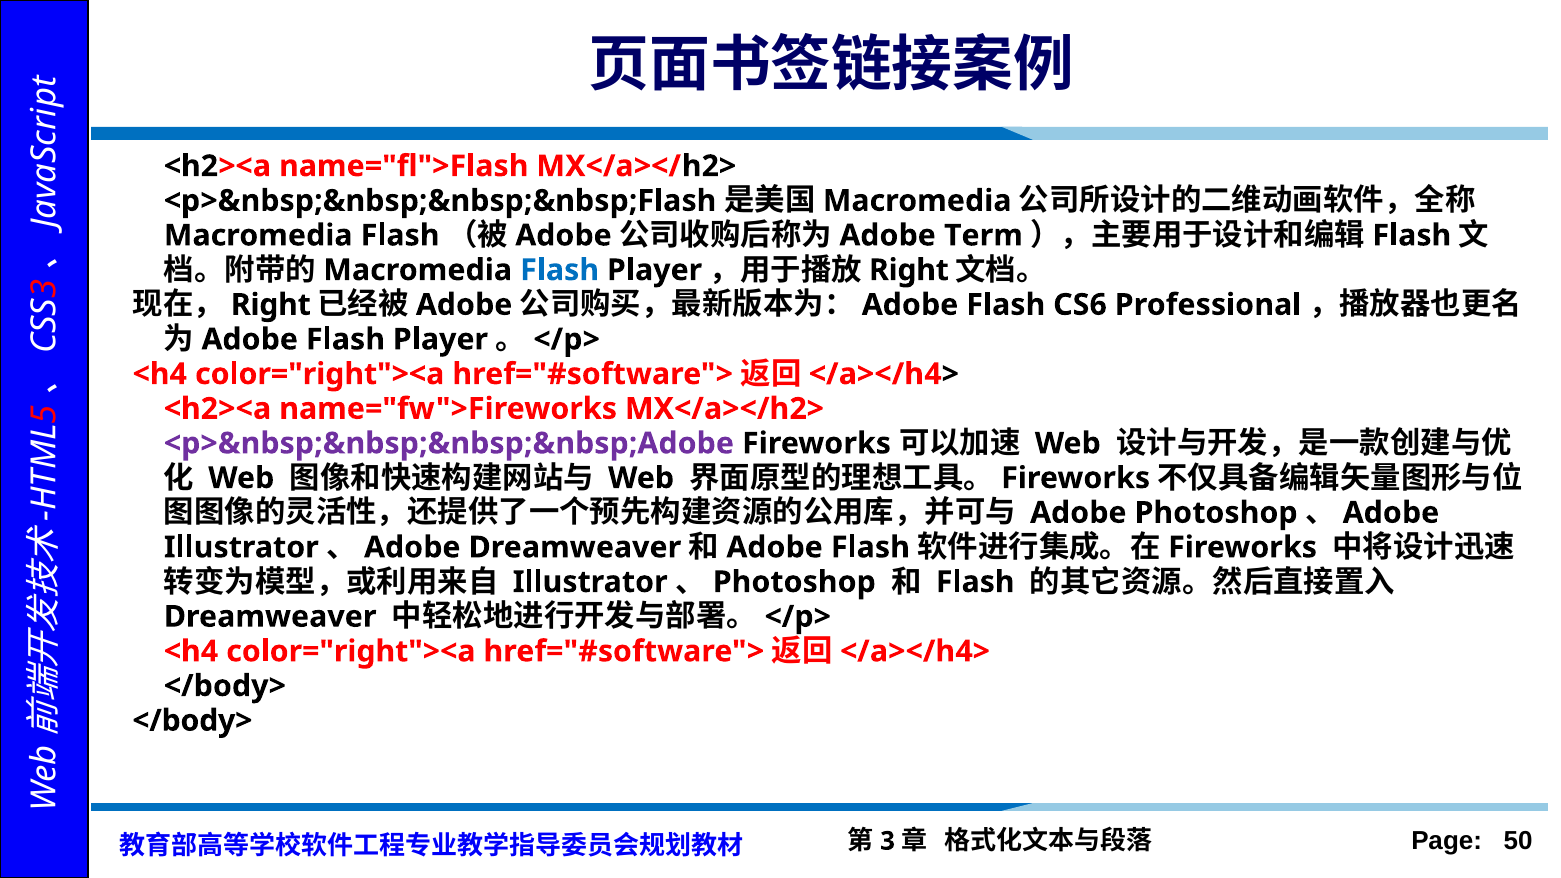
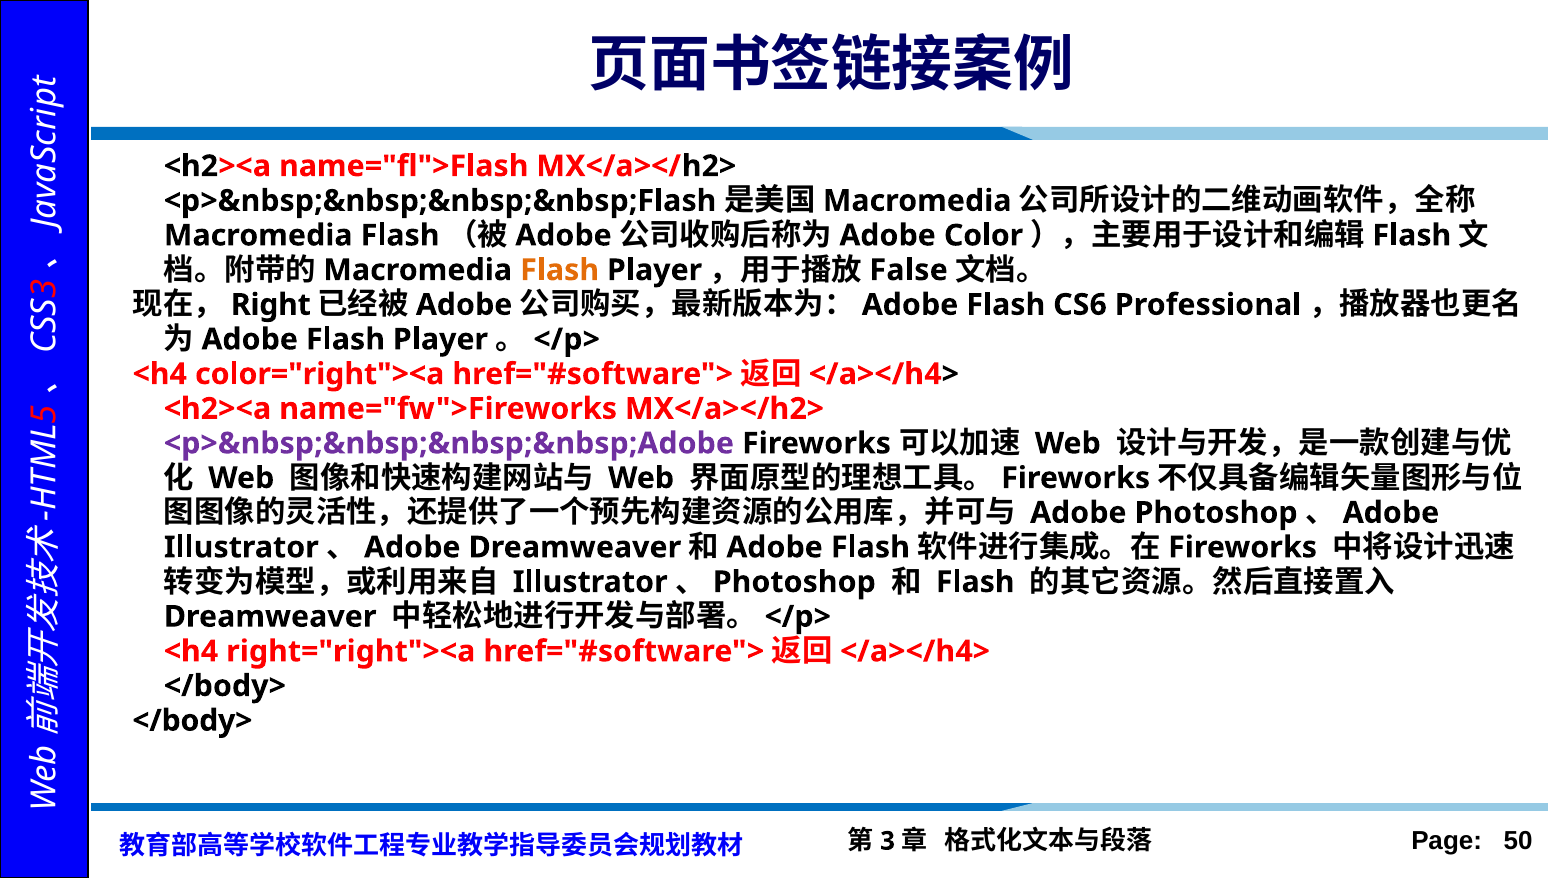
Term: Term -> Color (984, 236)
Flash colour: blue -> orange (560, 270)
Right: Right -> False (909, 270)
color="right"><a: color="right"><a -> right="right"><a (351, 651)
